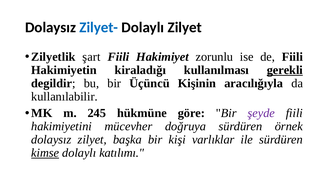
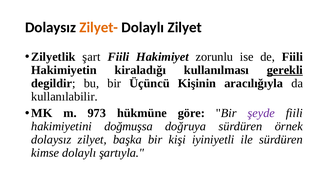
Zilyet- colour: blue -> orange (99, 28)
245: 245 -> 973 (97, 113)
mücevher: mücevher -> doğmuşsa (129, 127)
varlıklar: varlıklar -> iyiniyetli (213, 140)
kimse underline: present -> none (45, 153)
katılımı: katılımı -> şartıyla (122, 153)
